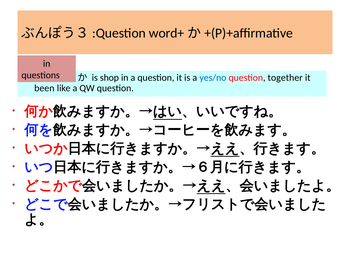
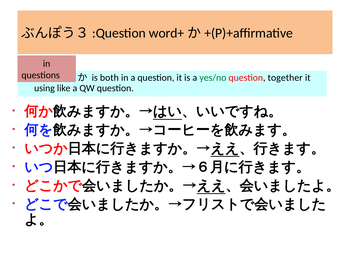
shop: shop -> both (109, 78)
yes/no colour: blue -> green (213, 78)
been: been -> using (44, 88)
